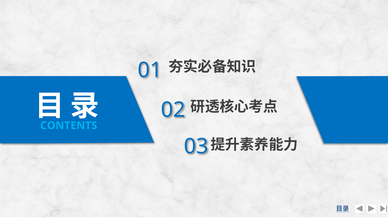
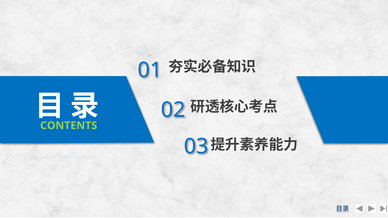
CONTENTS colour: light blue -> light green (69, 126)
